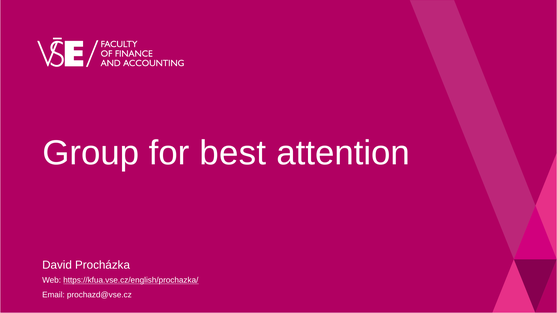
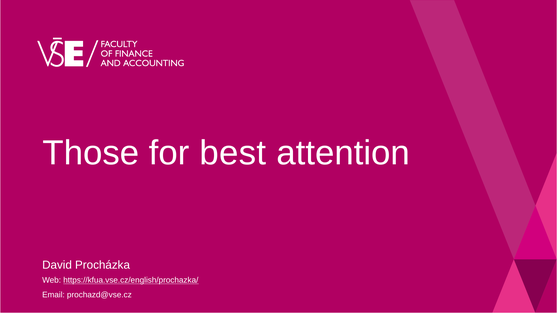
Group: Group -> Those (91, 153)
